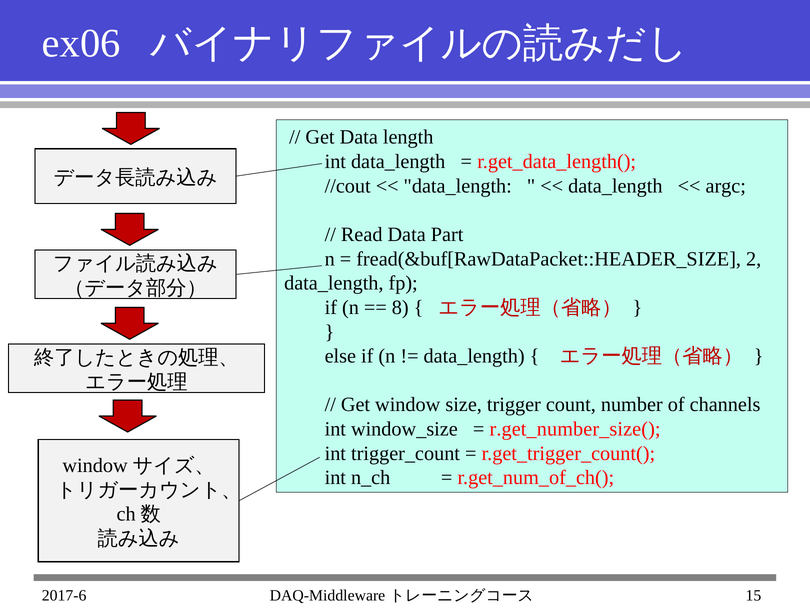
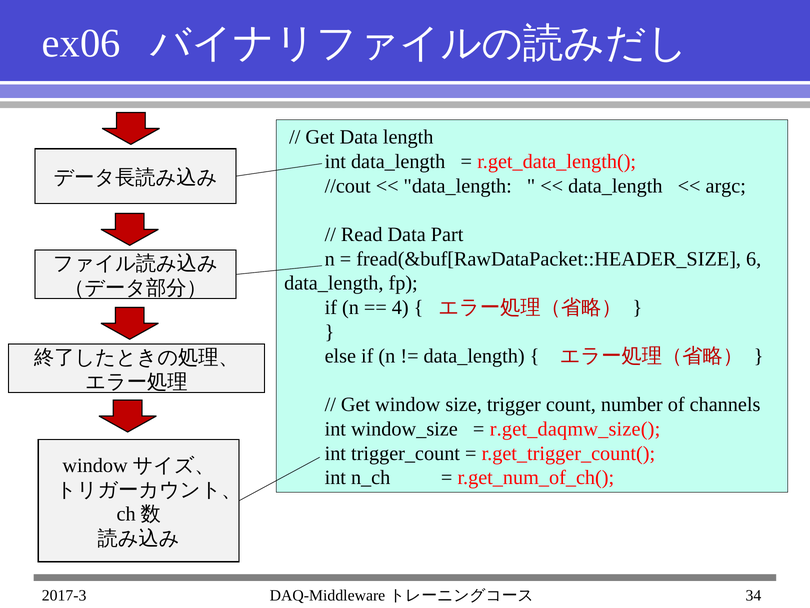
2: 2 -> 6 (754, 259)
8: 8 -> 4 (400, 307)
r.get_number_size(: r.get_number_size( -> r.get_daqmw_size( (575, 429)
2017-6: 2017-6 -> 2017-3 (64, 595)
15: 15 -> 34 (753, 595)
